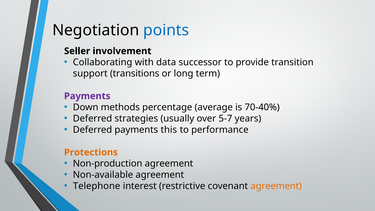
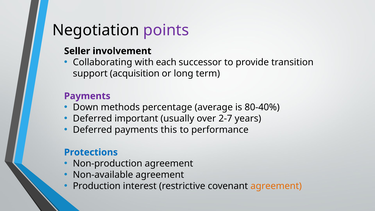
points colour: blue -> purple (166, 30)
data: data -> each (166, 62)
transitions: transitions -> acquisition (135, 74)
70-40%: 70-40% -> 80-40% (262, 107)
strategies: strategies -> important (136, 119)
5-7: 5-7 -> 2-7 (225, 119)
Protections colour: orange -> blue (91, 152)
Telephone: Telephone -> Production (97, 186)
